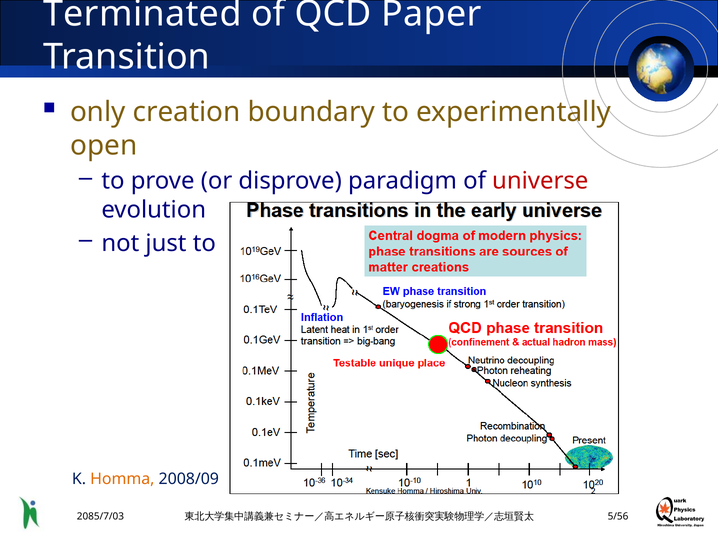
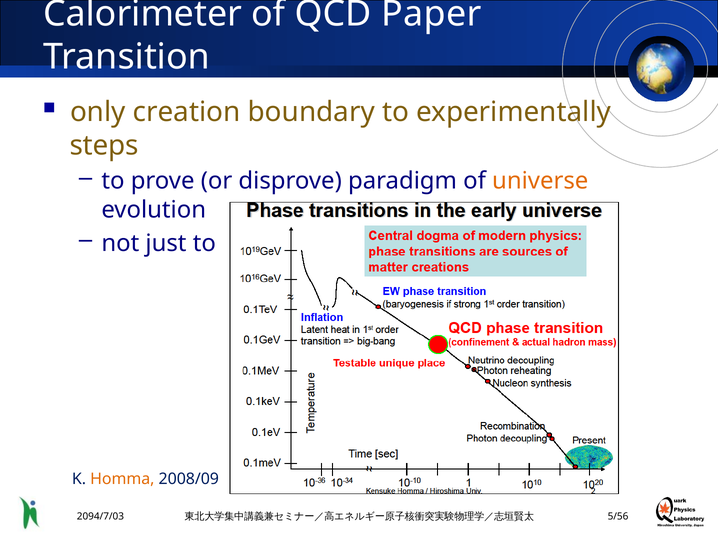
Terminated: Terminated -> Calorimeter (143, 14)
open: open -> steps (104, 146)
universe colour: red -> orange (540, 181)
2085/7/03: 2085/7/03 -> 2094/7/03 (100, 517)
